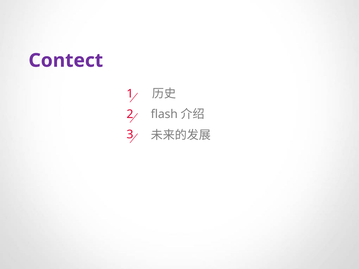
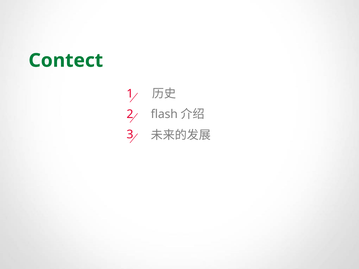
Contect colour: purple -> green (66, 61)
